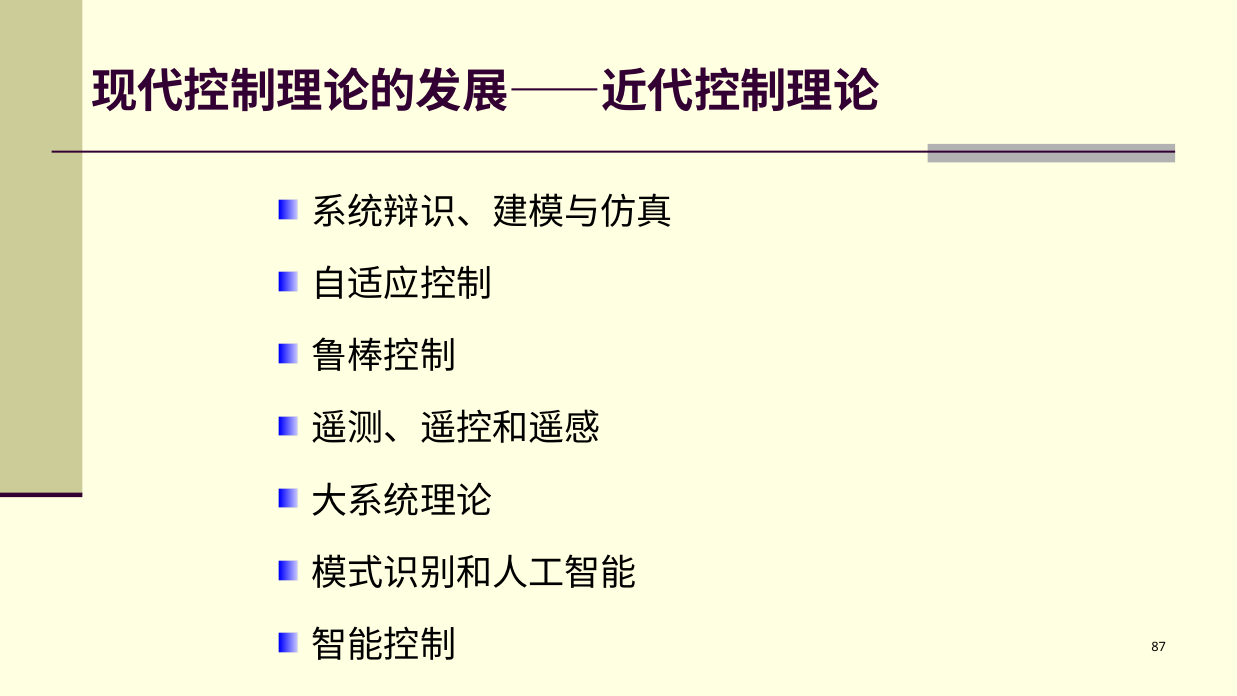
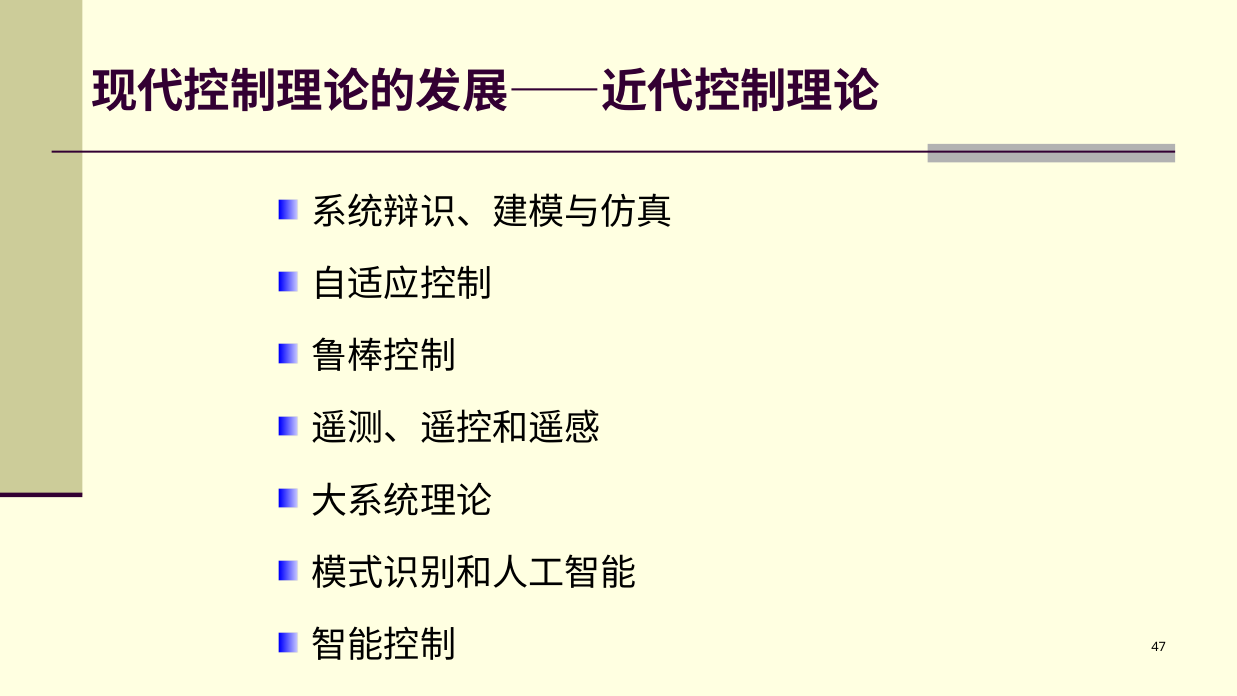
87: 87 -> 47 (1159, 647)
